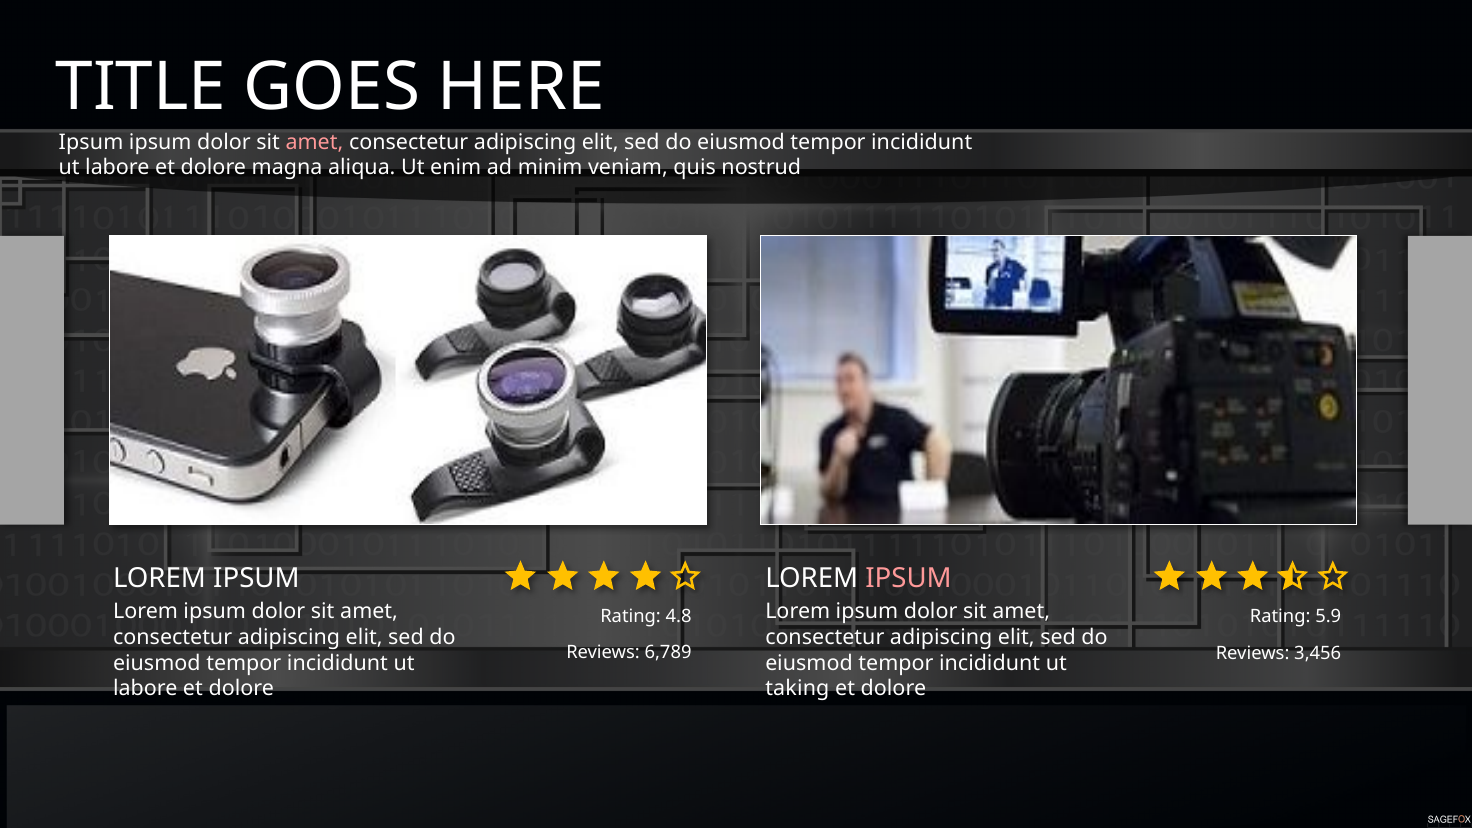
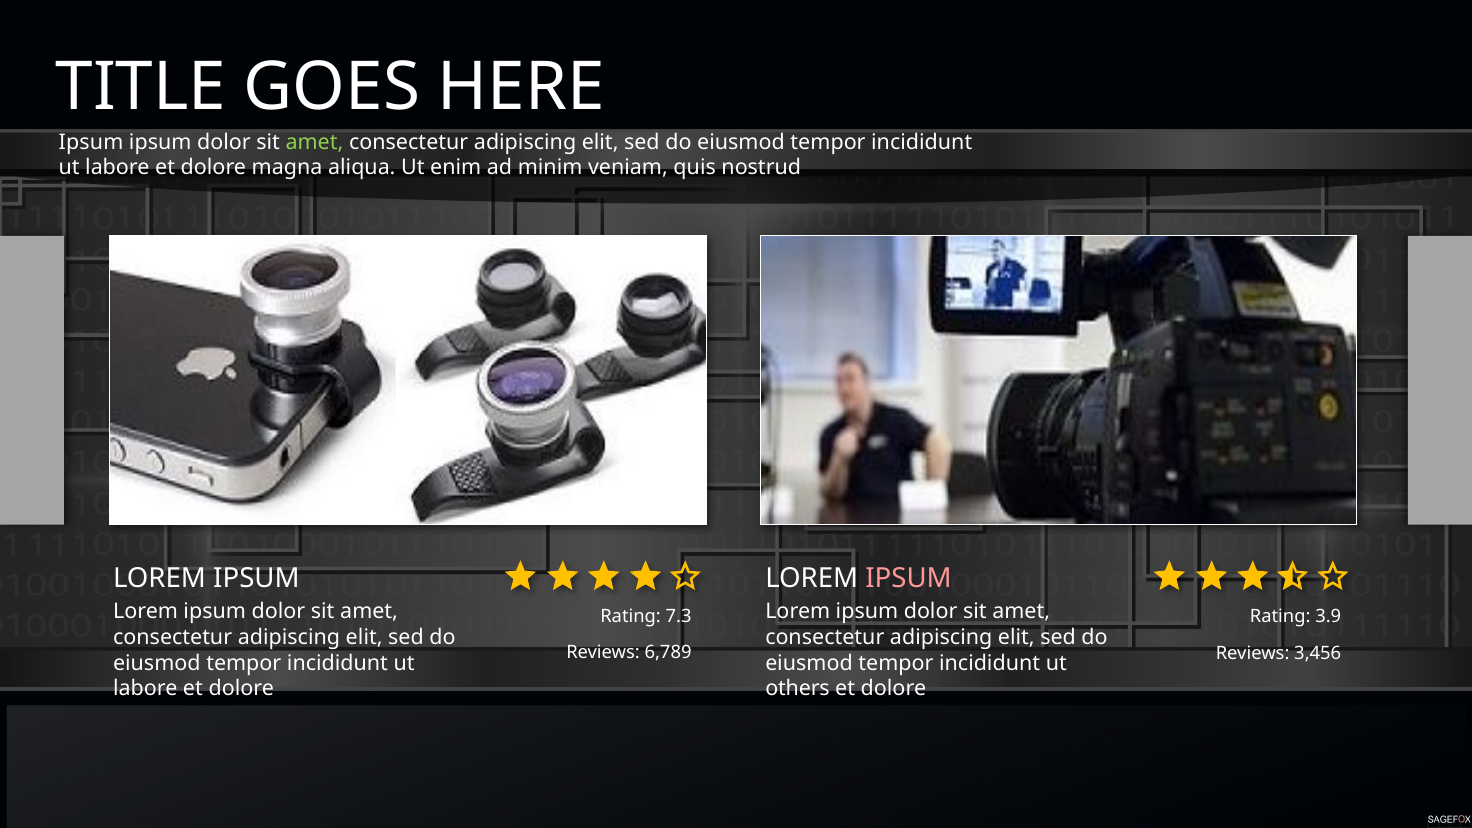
amet colour: pink -> light green (314, 142)
4.8: 4.8 -> 7.3 (679, 616)
5.9: 5.9 -> 3.9 (1328, 616)
taking: taking -> others (798, 689)
